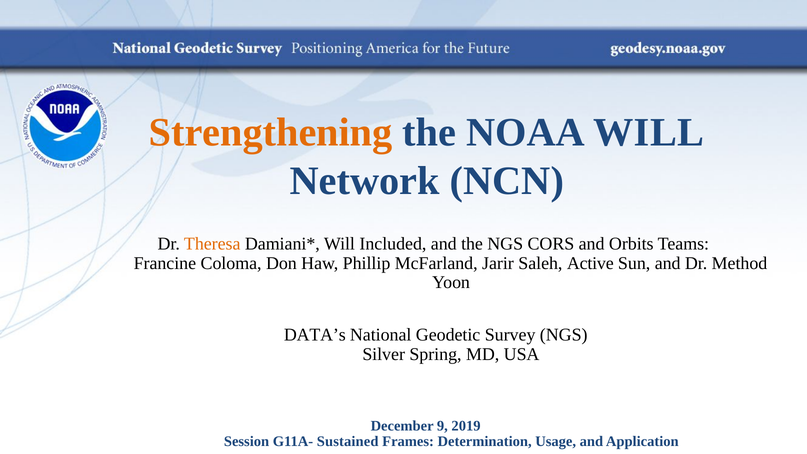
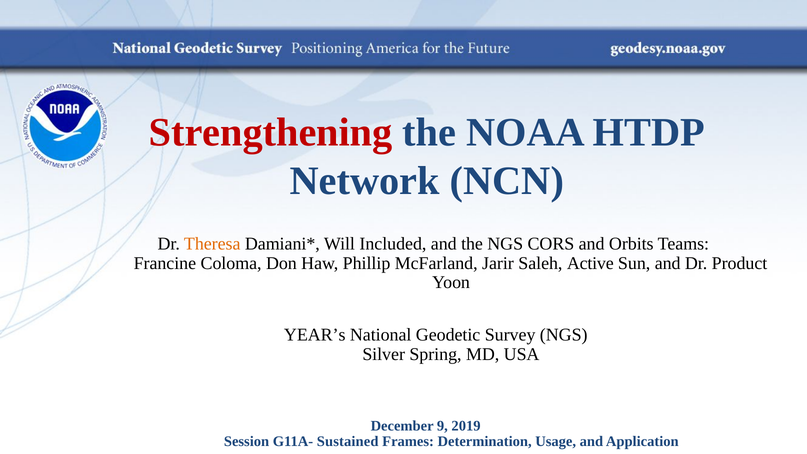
Strengthening colour: orange -> red (271, 133)
NOAA WILL: WILL -> HTDP (649, 133)
Method: Method -> Product (739, 263)
DATA’s: DATA’s -> YEAR’s (315, 335)
